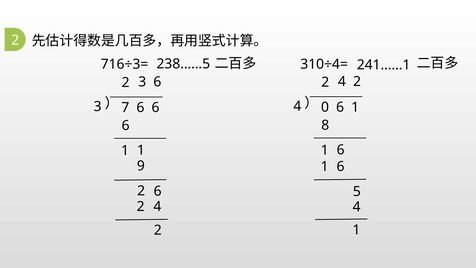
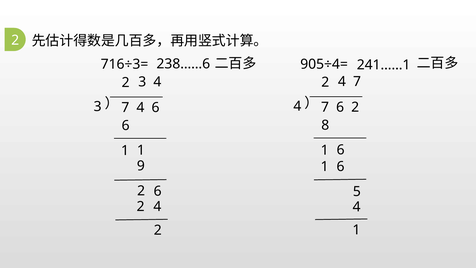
238……5: 238……5 -> 238……6 (183, 64)
310÷4=: 310÷4= -> 905÷4= (324, 64)
2: 2 -> 7 (357, 81)
3 6: 6 -> 4 (157, 82)
0: 0 -> 7 (325, 107)
1: 1 -> 2 (355, 107)
7 6: 6 -> 4 (140, 107)
